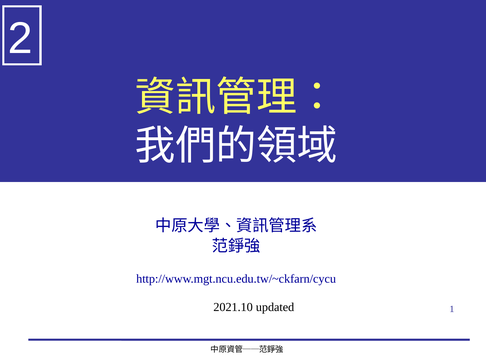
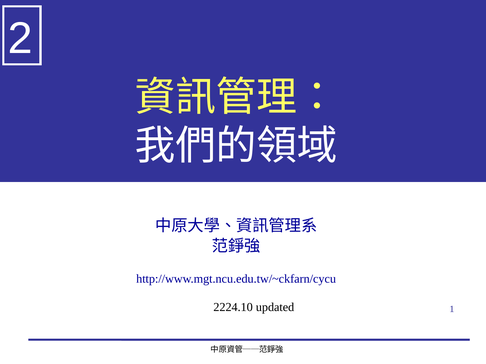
2021.10: 2021.10 -> 2224.10 (233, 308)
